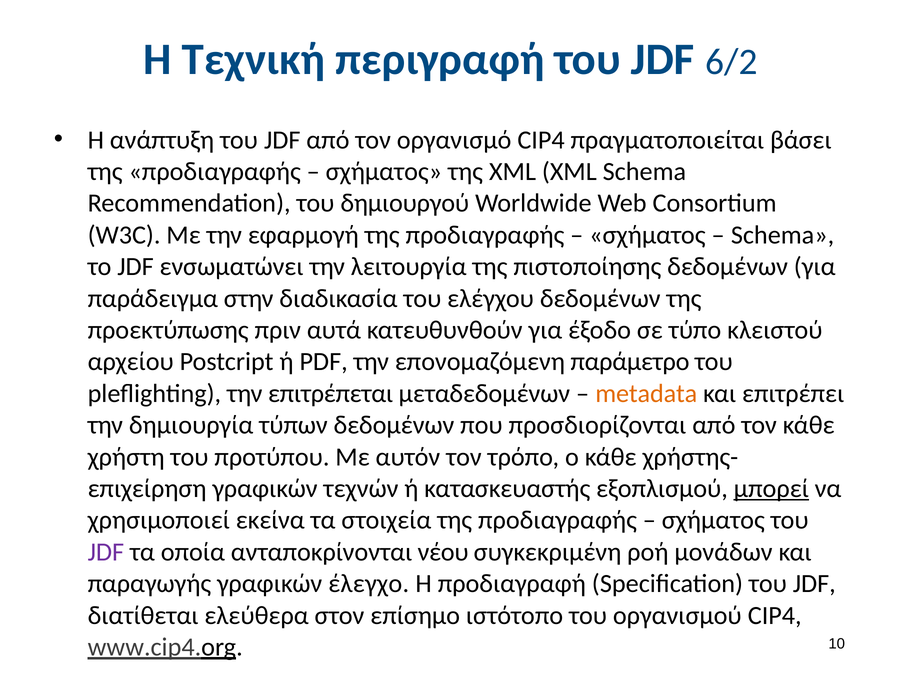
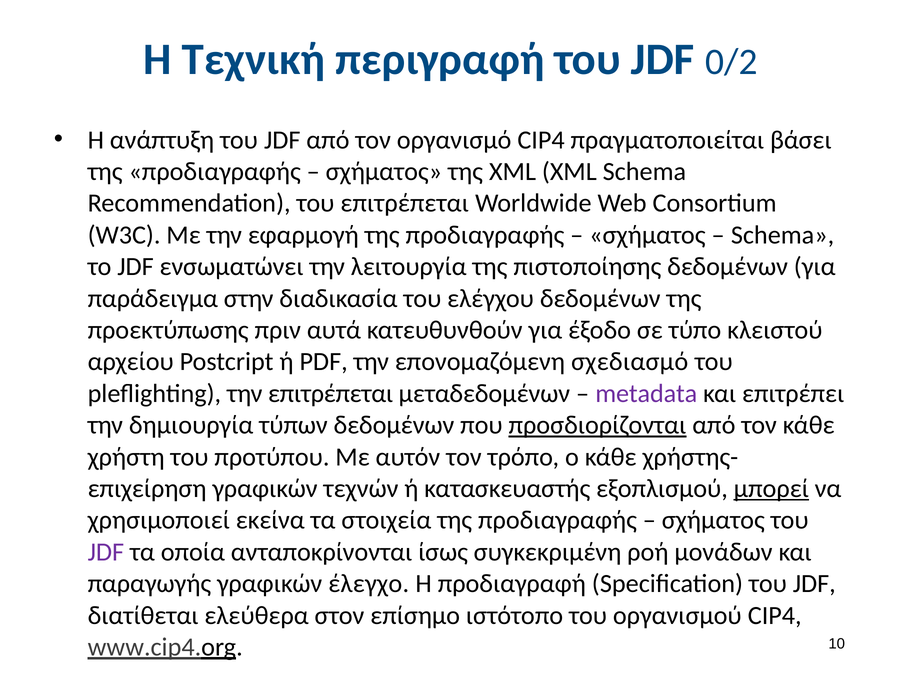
6/2: 6/2 -> 0/2 (731, 62)
του δημιουργού: δημιουργού -> επιτρέπεται (405, 203)
παράμετρο: παράμετρο -> σχεδιασμό (630, 362)
metadata colour: orange -> purple (646, 394)
προσδιορίζονται underline: none -> present (597, 425)
νέου: νέου -> ίσως (443, 552)
